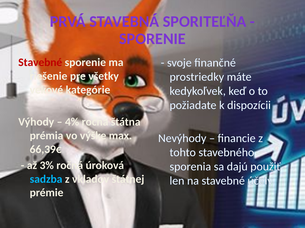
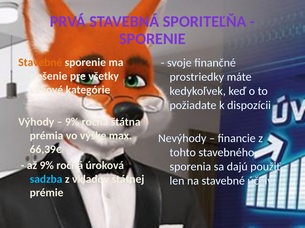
Stavebné colour: red -> orange (40, 63)
4%: 4% -> 9% (72, 122)
až 3%: 3% -> 9% (47, 166)
